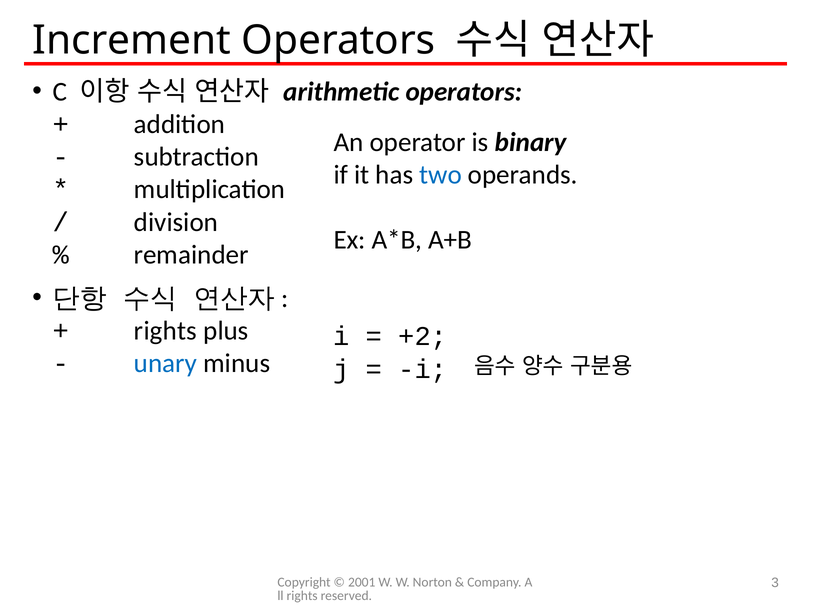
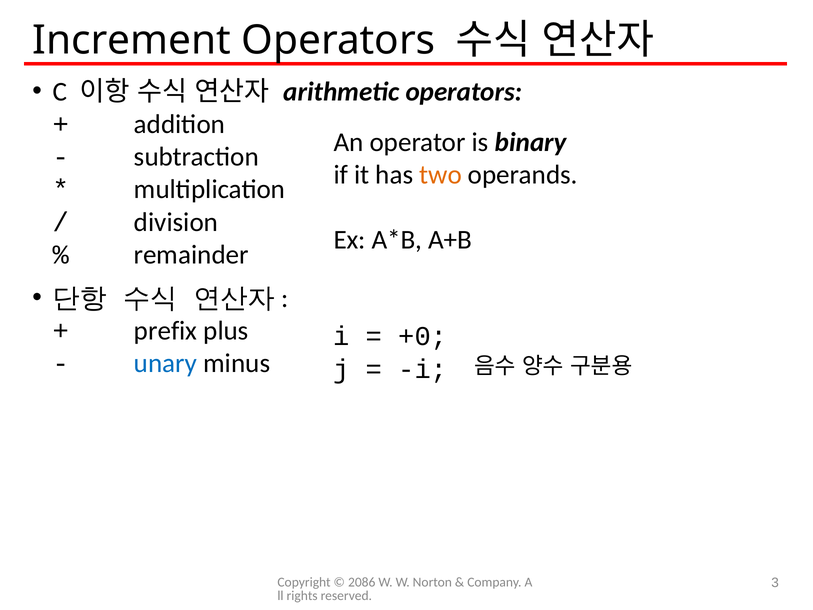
two colour: blue -> orange (441, 175)
rights: rights -> prefix (166, 331)
+2: +2 -> +0 (423, 336)
2001: 2001 -> 2086 (362, 582)
